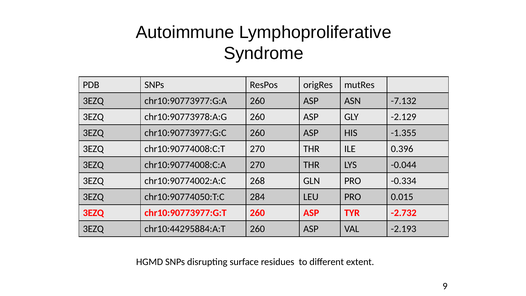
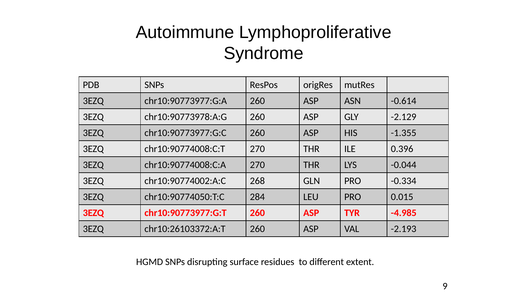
-7.132: -7.132 -> -0.614 (404, 101)
-2.732: -2.732 -> -4.985 (404, 213)
chr10:44295884:A:T: chr10:44295884:A:T -> chr10:26103372:A:T (185, 229)
